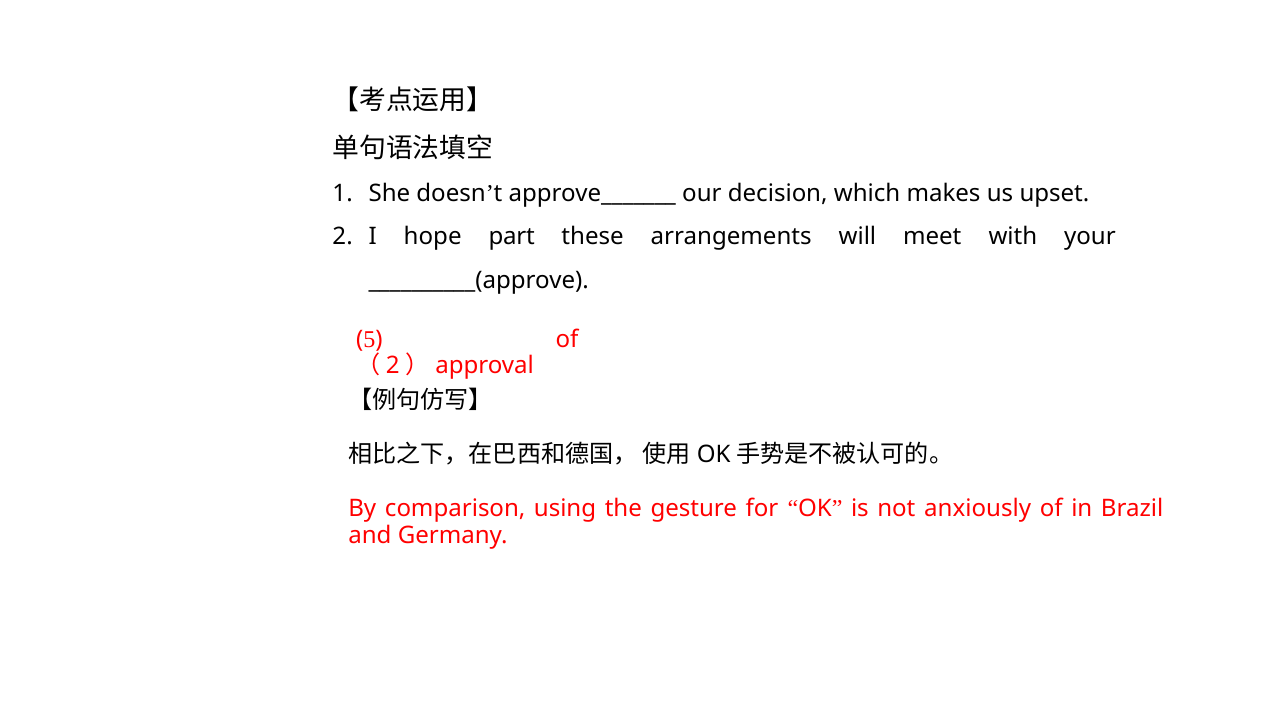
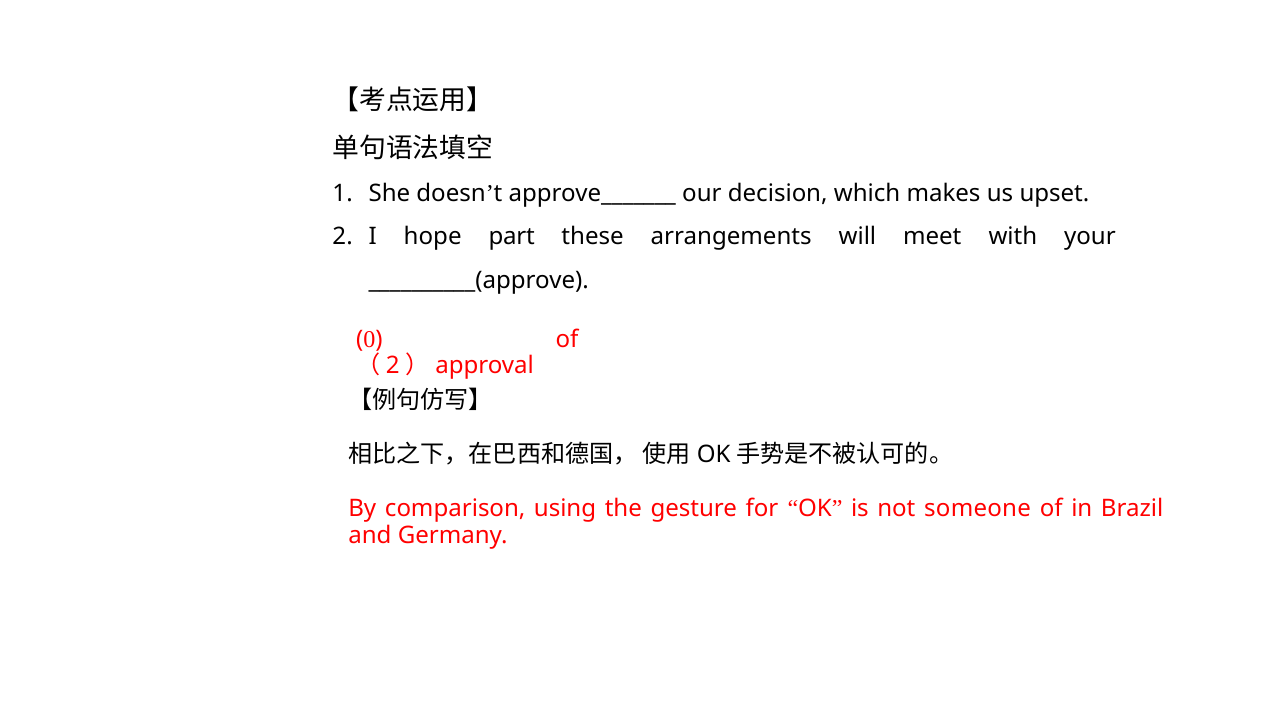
5: 5 -> 0 (369, 339)
anxiously: anxiously -> someone (978, 509)
